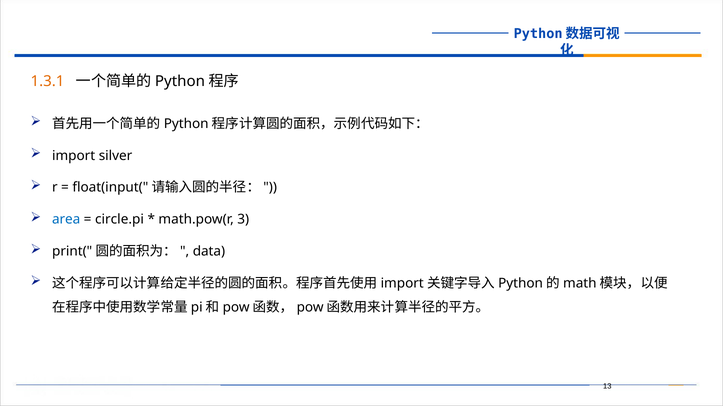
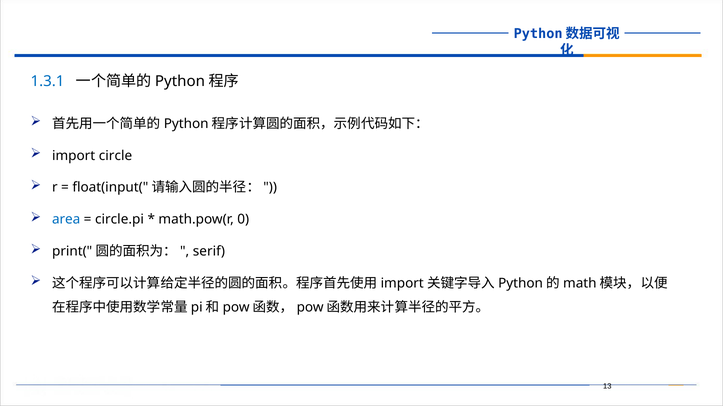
1.3.1 colour: orange -> blue (48, 81)
silver: silver -> circle (116, 156)
3: 3 -> 0 (243, 220)
data: data -> serif (209, 252)
